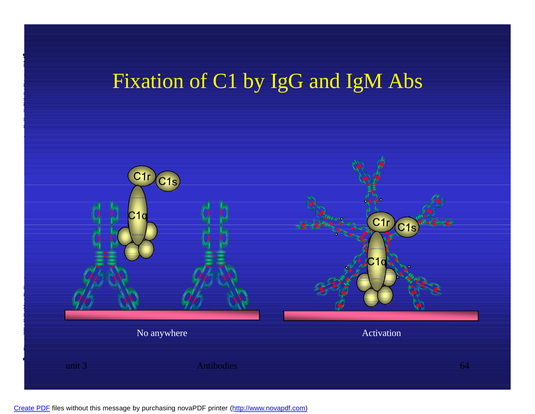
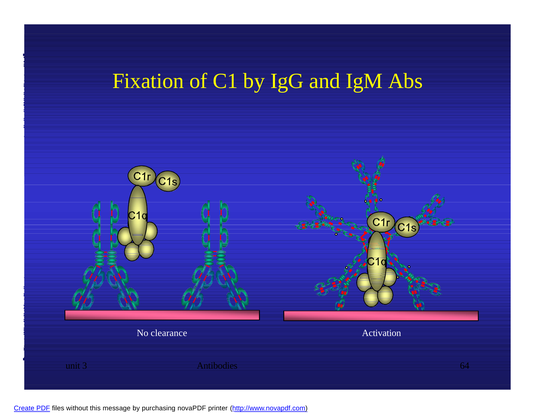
anywhere: anywhere -> clearance (169, 333)
